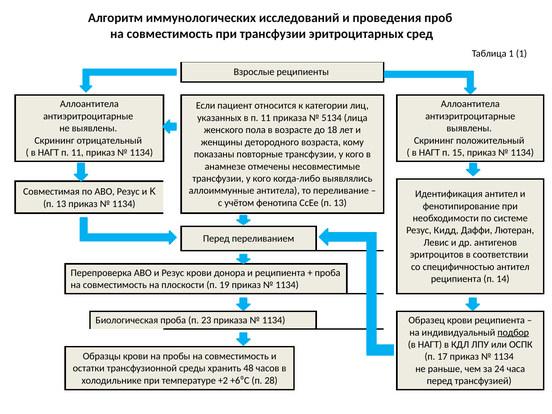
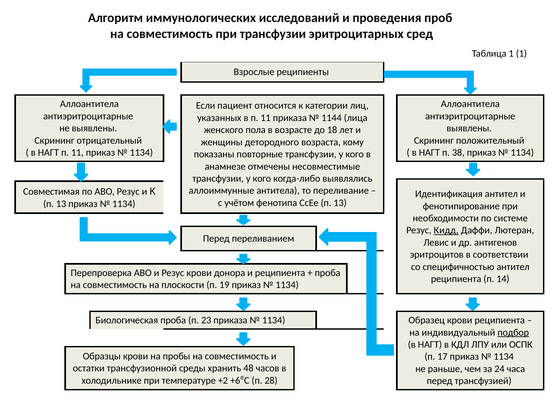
5134: 5134 -> 1144 (332, 118)
15: 15 -> 38 (458, 153)
Кидд underline: none -> present (446, 230)
